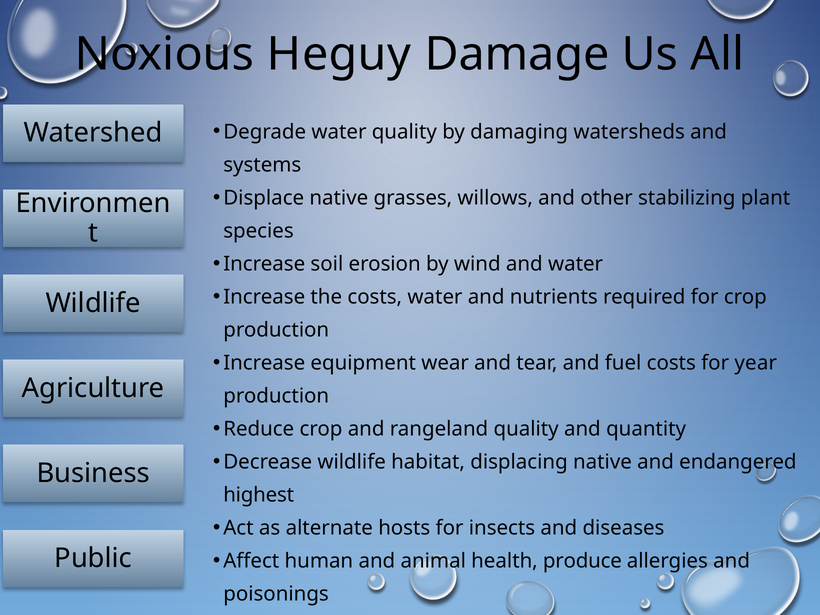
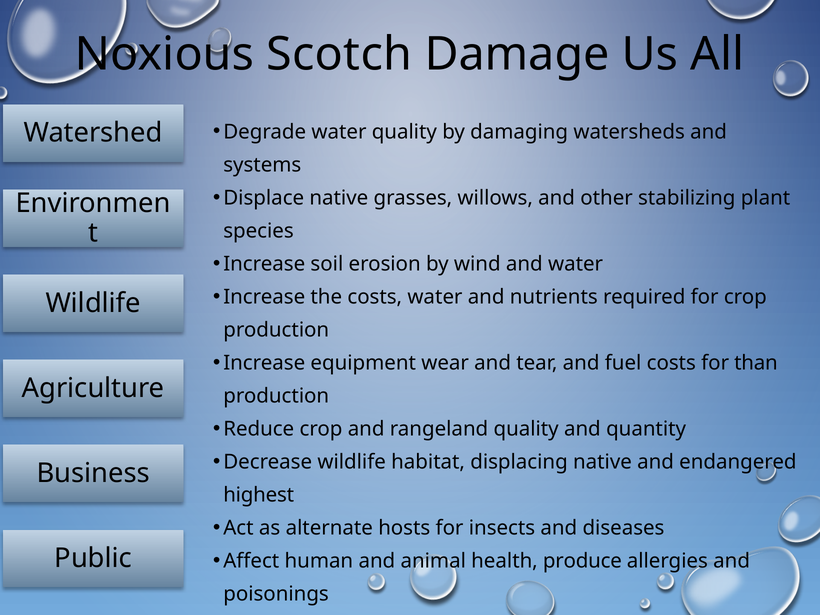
Heguy: Heguy -> Scotch (339, 54)
year: year -> than (756, 363)
